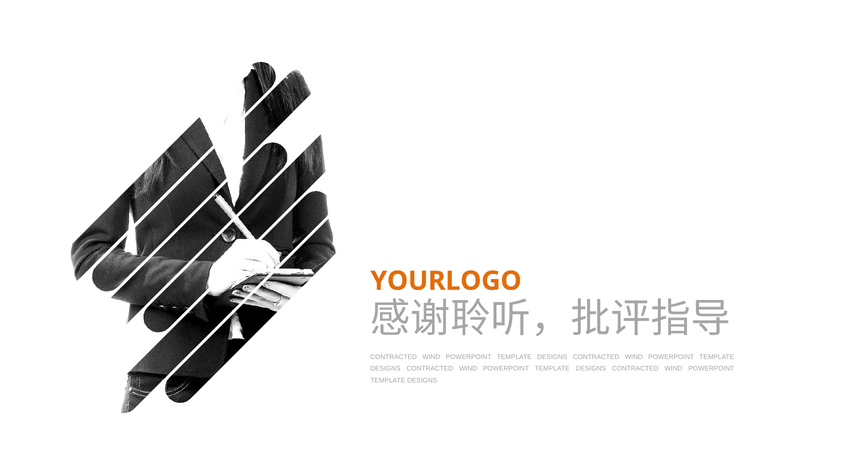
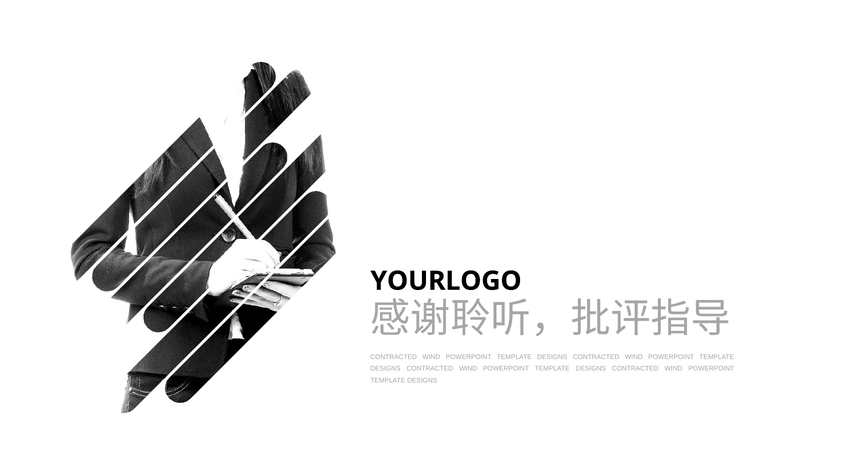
YOURLOGO colour: orange -> black (446, 281)
